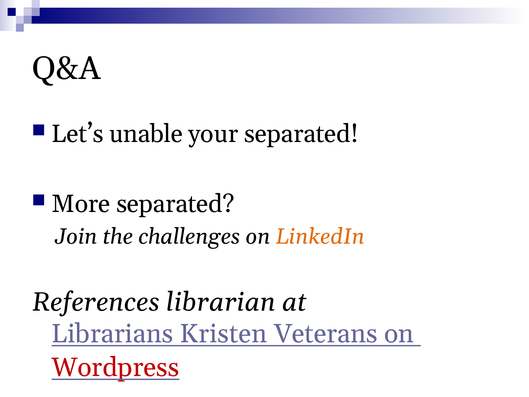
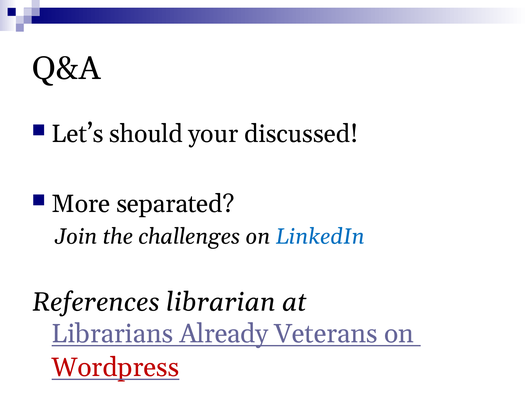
unable: unable -> should (146, 134)
your separated: separated -> discussed (301, 134)
LinkedIn colour: orange -> blue (320, 236)
Kristen: Kristen -> Already (224, 334)
